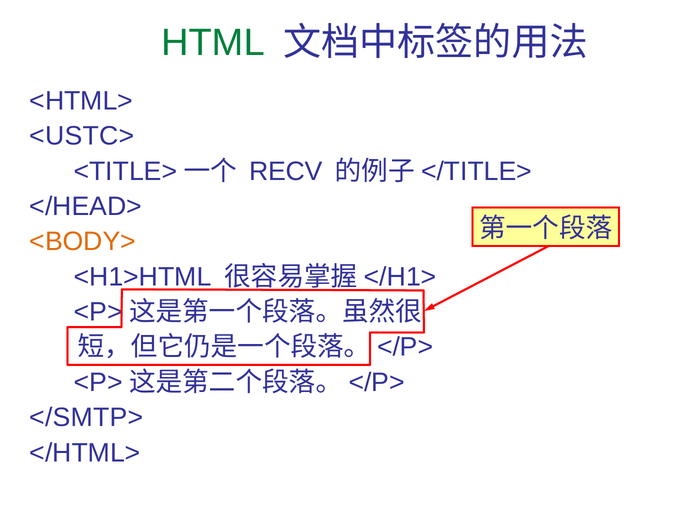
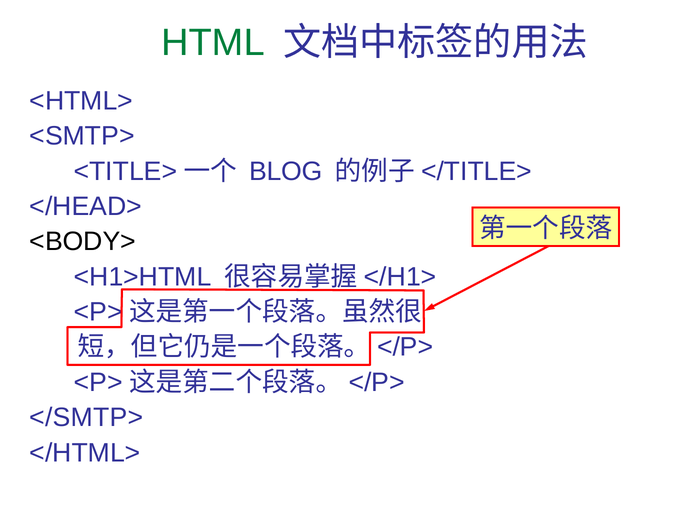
<USTC>: <USTC> -> <SMTP> (82, 136)
RECV: RECV -> BLOG (286, 171)
<BODY> colour: orange -> black (83, 242)
